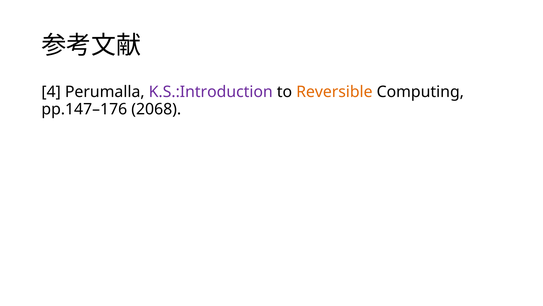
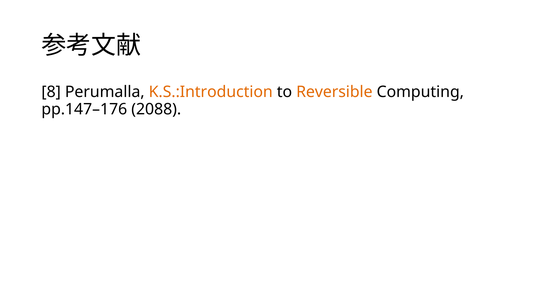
4: 4 -> 8 (51, 92)
K.S.:Introduction colour: purple -> orange (211, 92)
2068: 2068 -> 2088 (156, 109)
